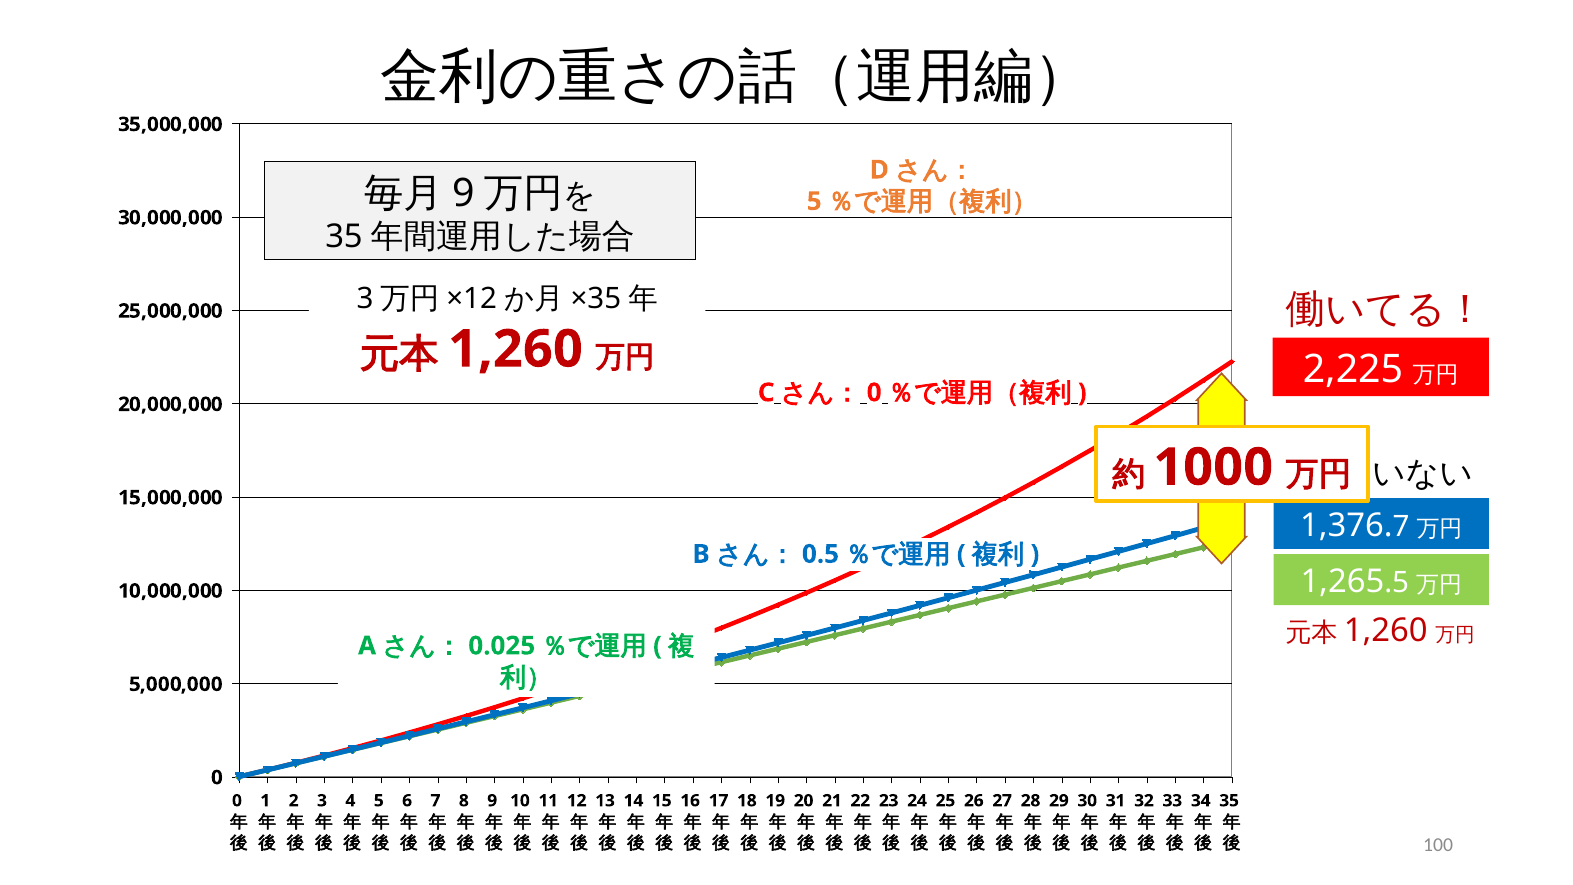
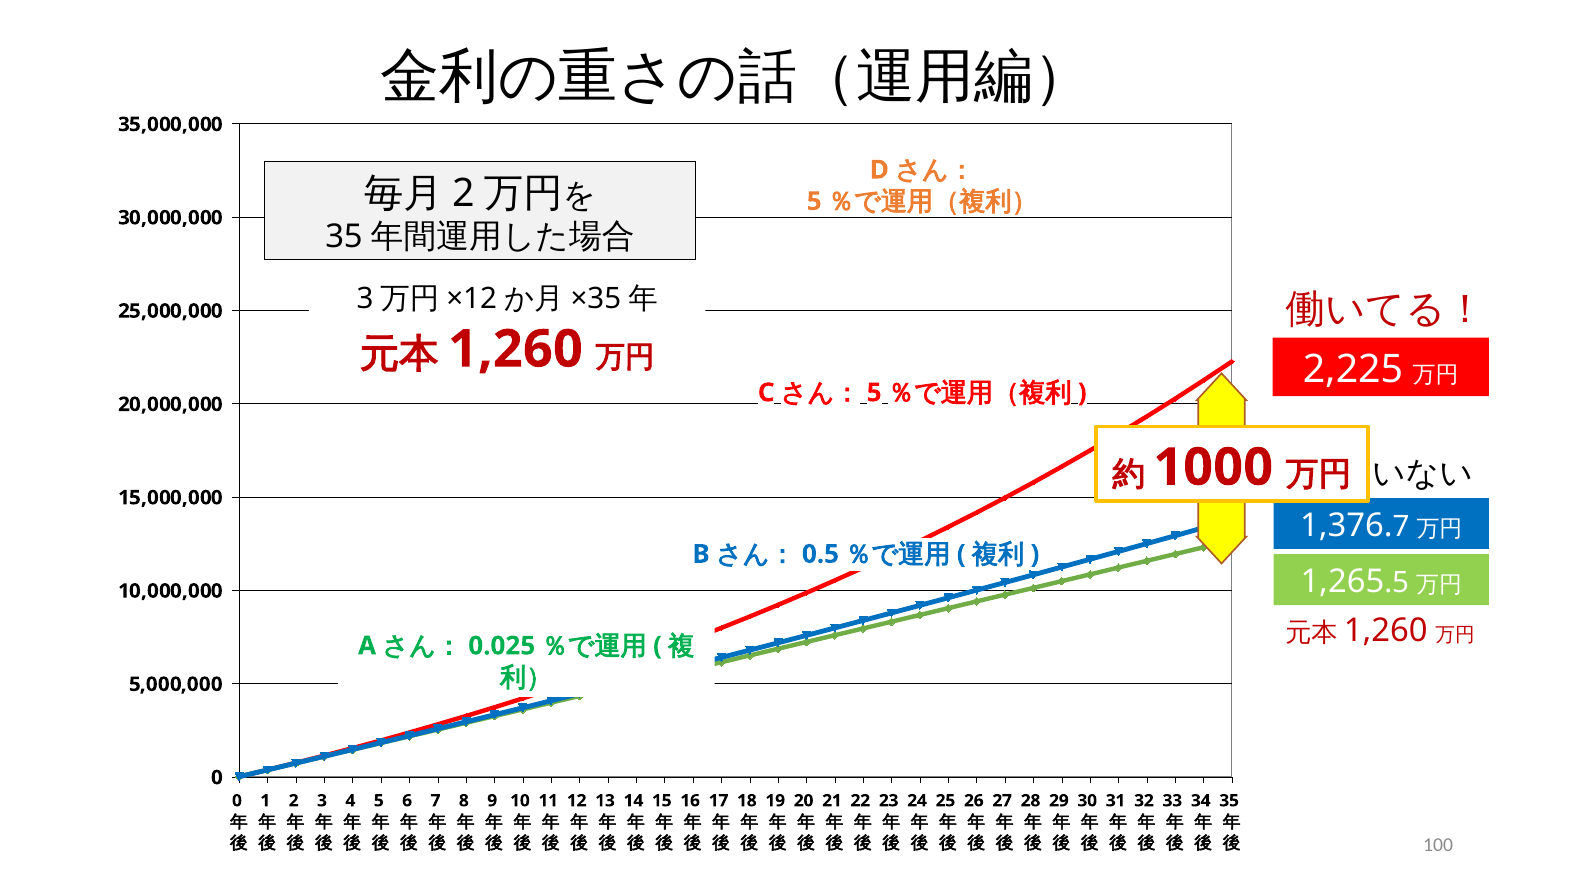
9: 9 -> 2 (463, 193)
0: 0 -> 5 (874, 393)
